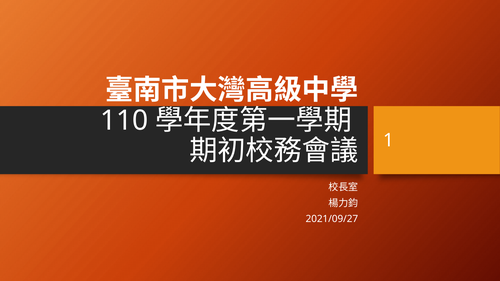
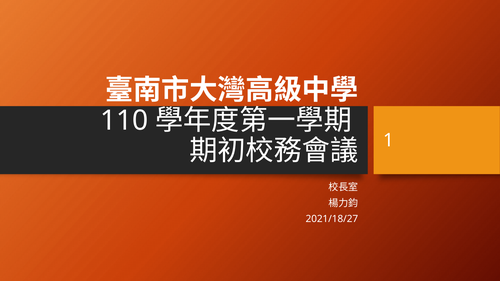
2021/09/27: 2021/09/27 -> 2021/18/27 (332, 219)
